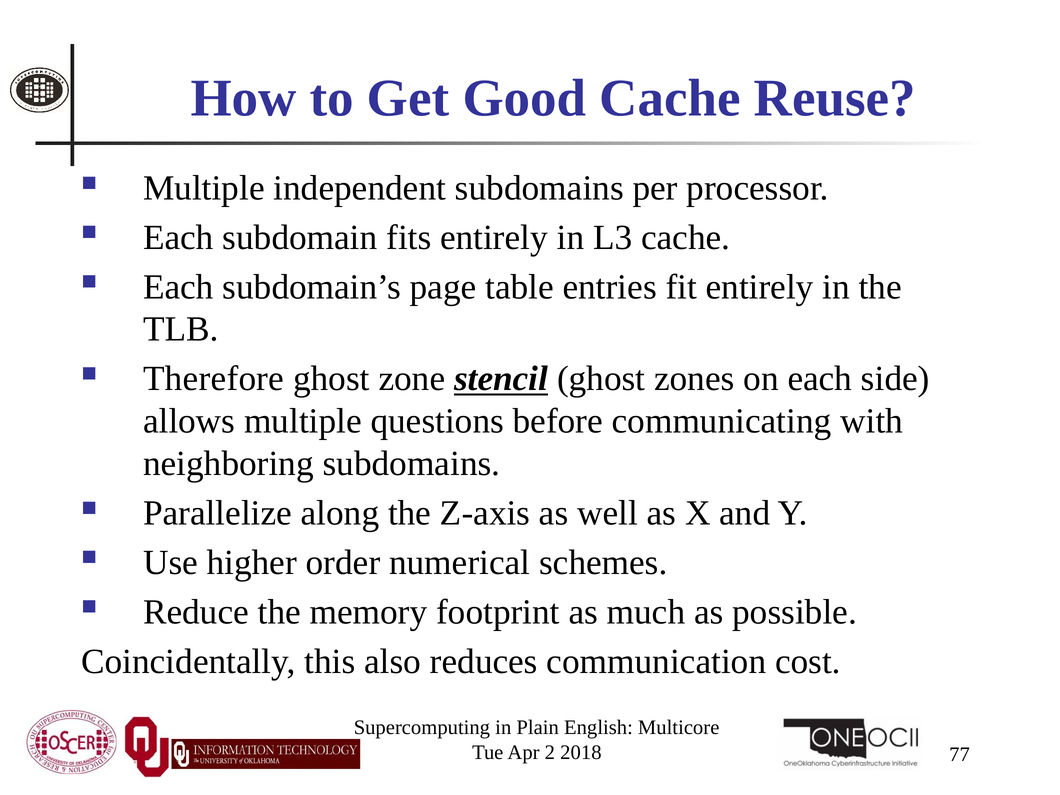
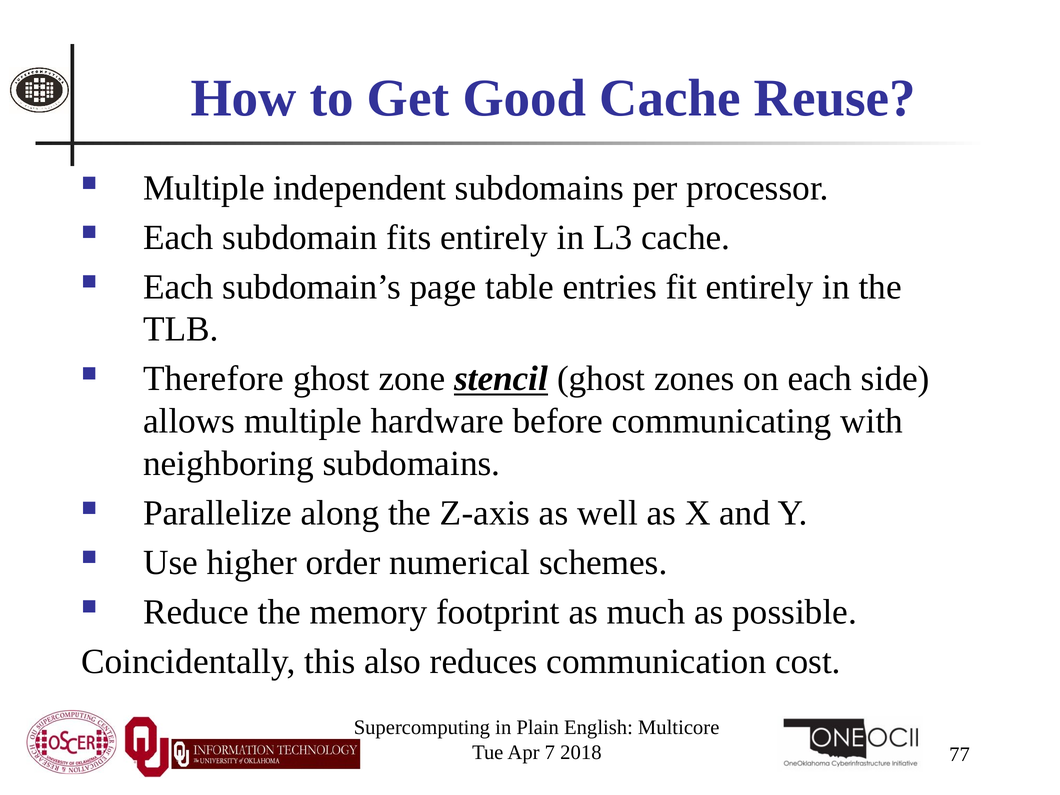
questions: questions -> hardware (437, 421)
2: 2 -> 7 (550, 752)
